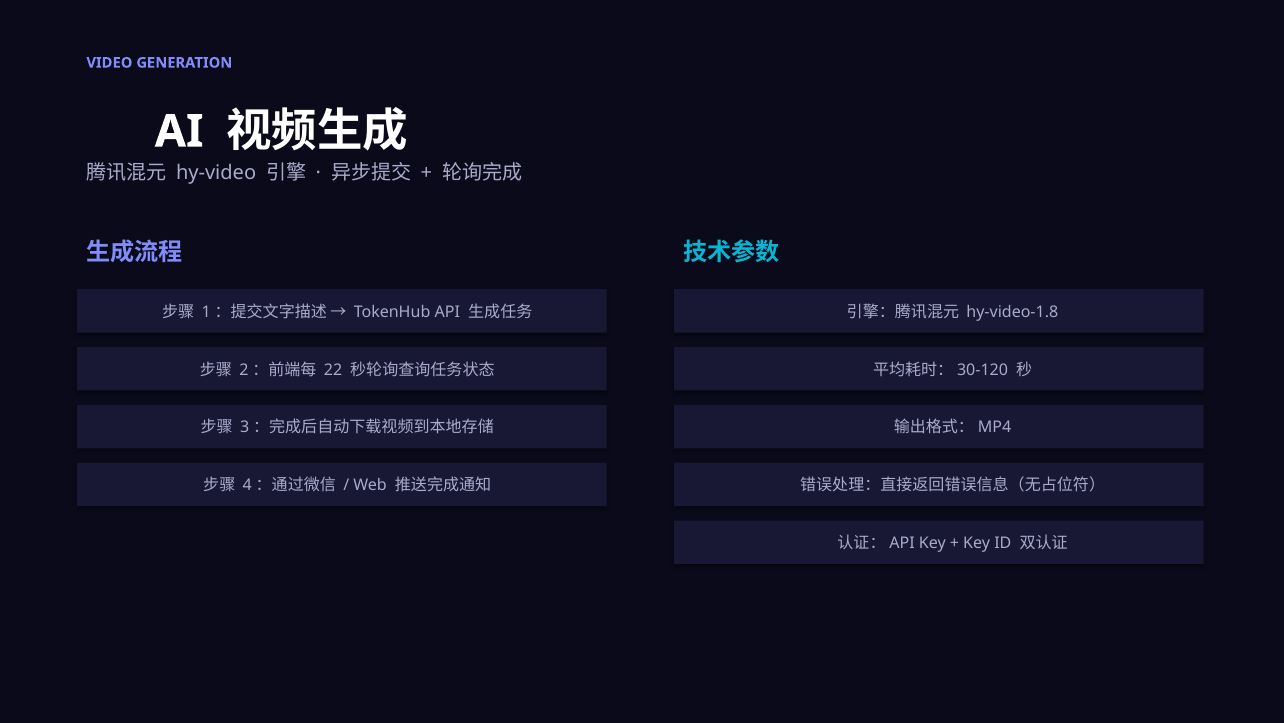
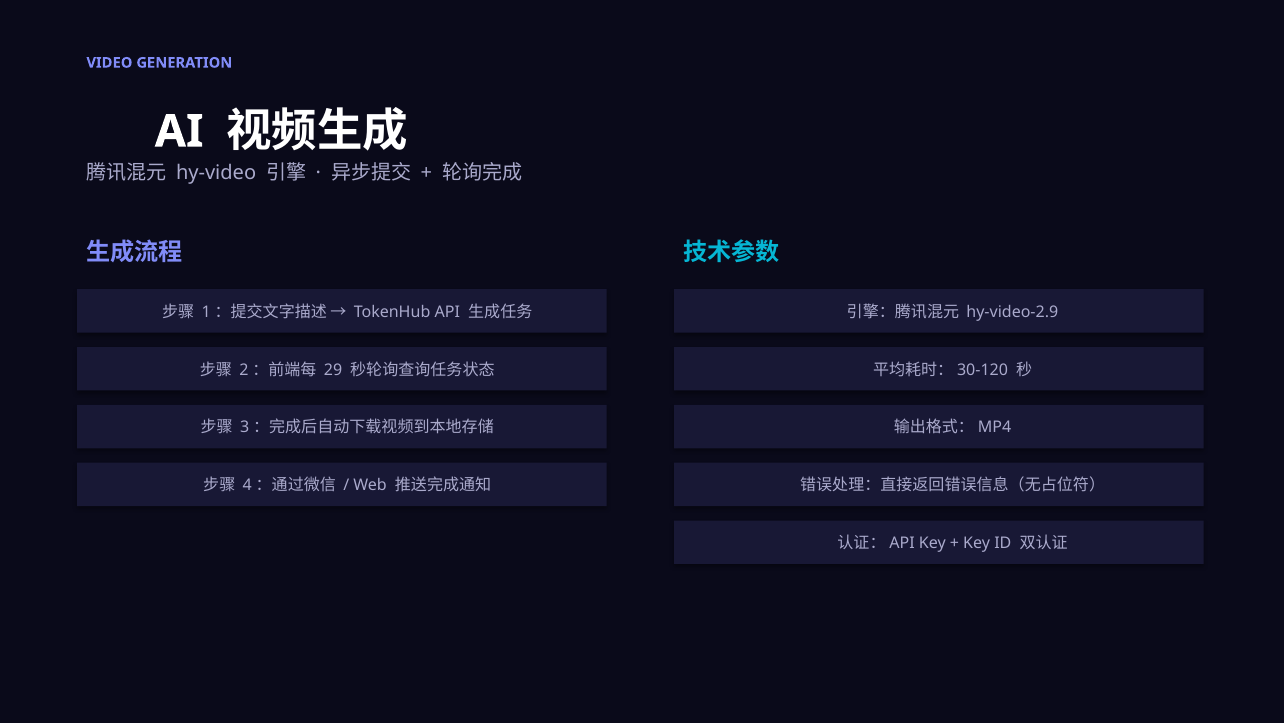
hy-video-1.8: hy-video-1.8 -> hy-video-2.9 (1012, 312)
22: 22 -> 29 (333, 369)
